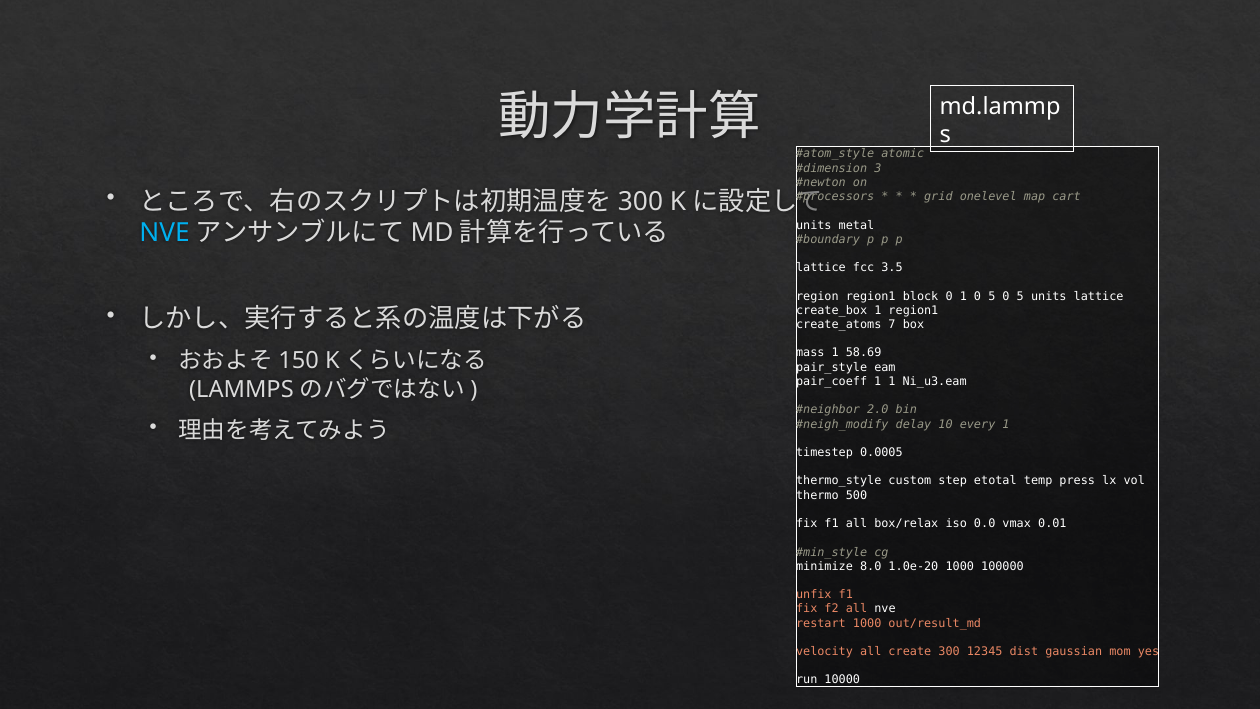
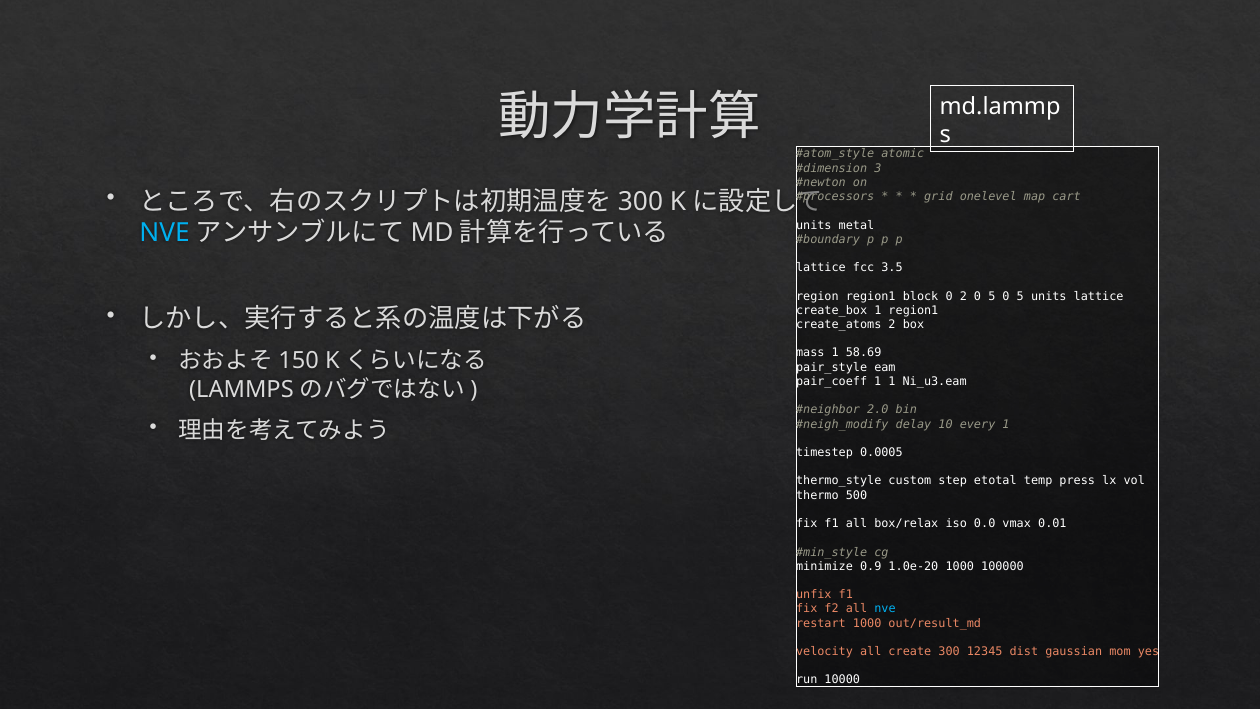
0 1: 1 -> 2 (963, 296)
create_atoms 7: 7 -> 2 (892, 325)
8.0: 8.0 -> 0.9 (871, 566)
nve colour: white -> light blue (885, 609)
